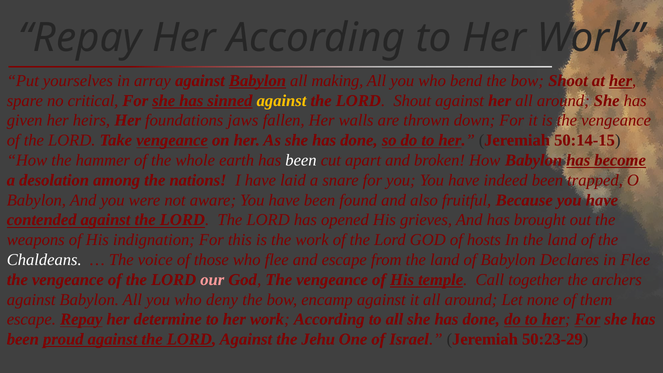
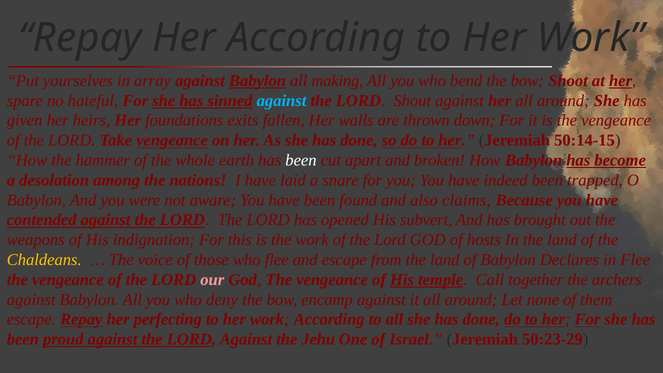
critical: critical -> hateful (93, 101)
against colour: yellow -> light blue (282, 101)
jaws: jaws -> exits (243, 121)
fruitful: fruitful -> claims (466, 200)
grieves: grieves -> subvert (426, 220)
Chaldeans colour: white -> yellow (44, 260)
determine: determine -> perfecting (168, 319)
